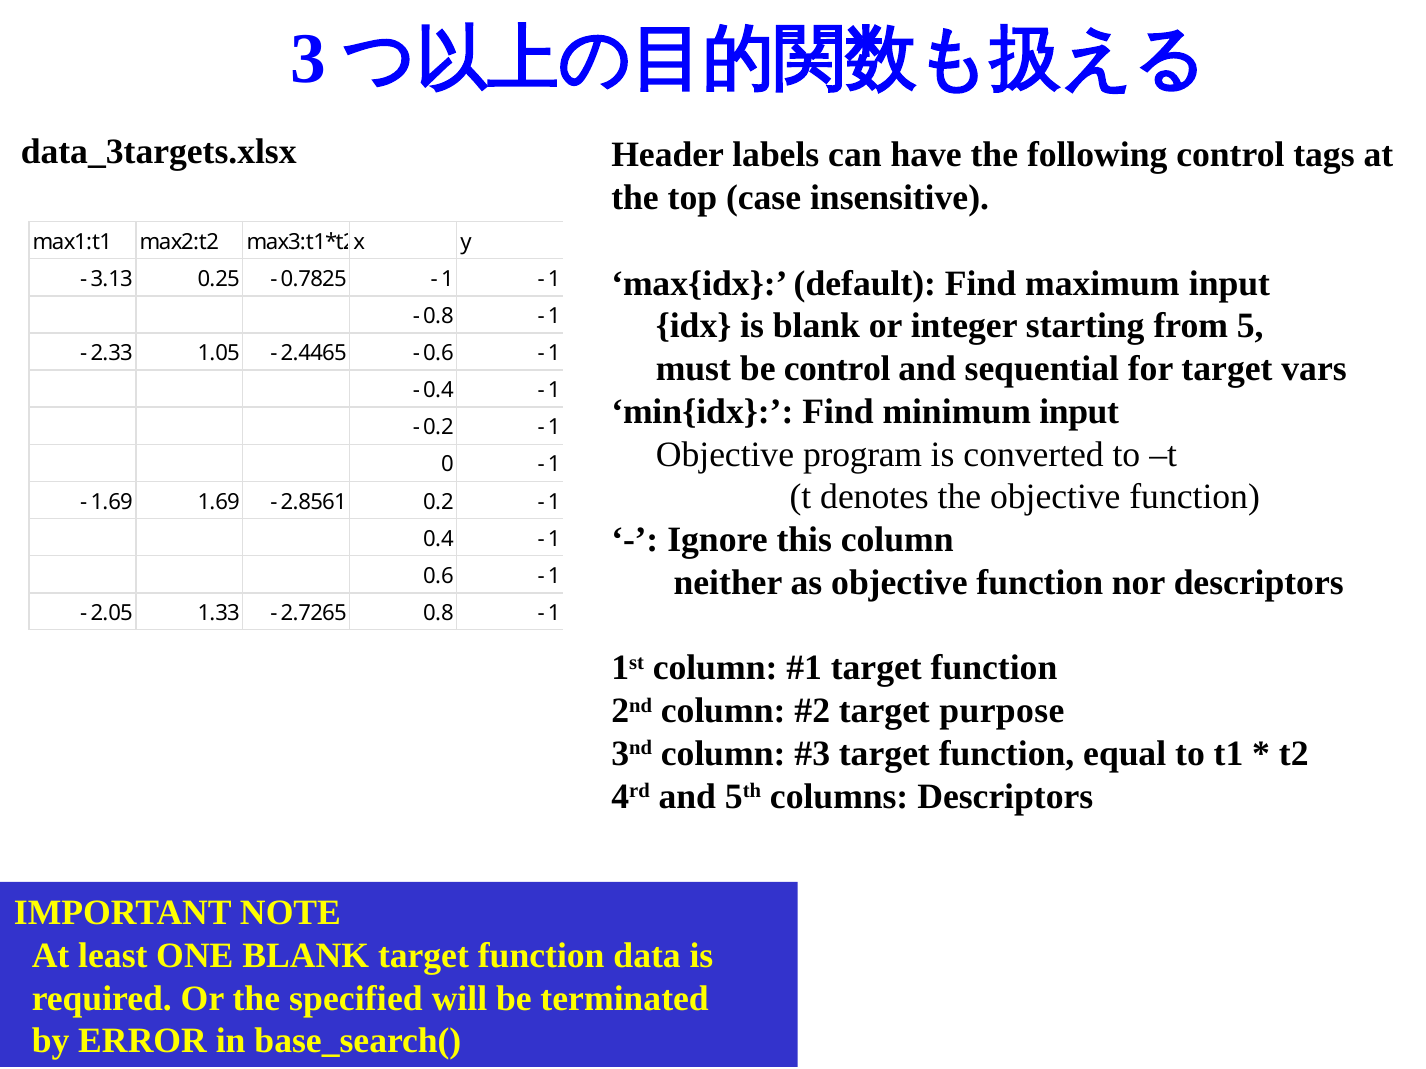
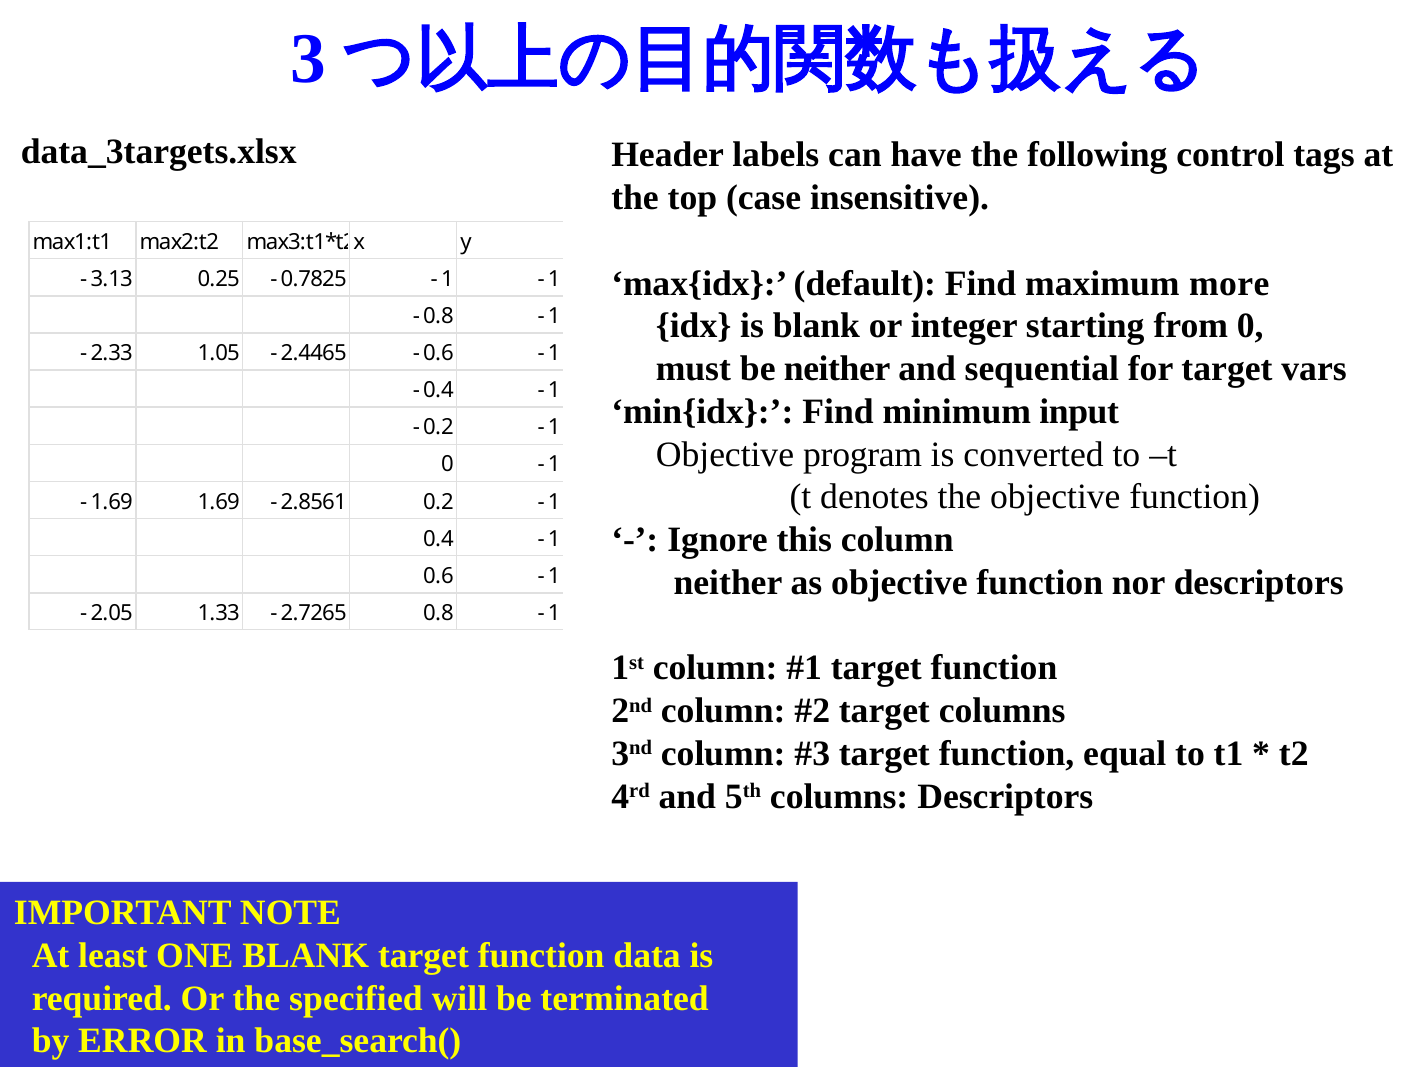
maximum input: input -> more (1229, 283)
from 5: 5 -> 0 (1250, 326)
be control: control -> neither (837, 369)
target purpose: purpose -> columns (1002, 711)
